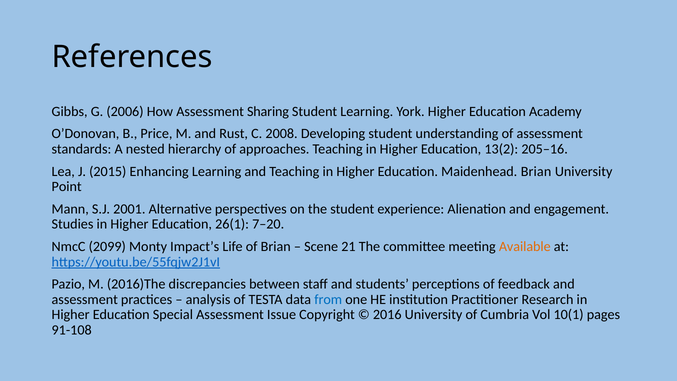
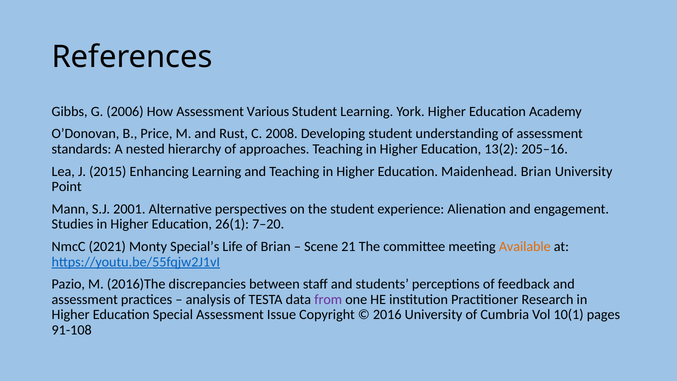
Sharing: Sharing -> Various (268, 111)
2099: 2099 -> 2021 (107, 246)
Impact’s: Impact’s -> Special’s (195, 246)
from colour: blue -> purple (328, 299)
